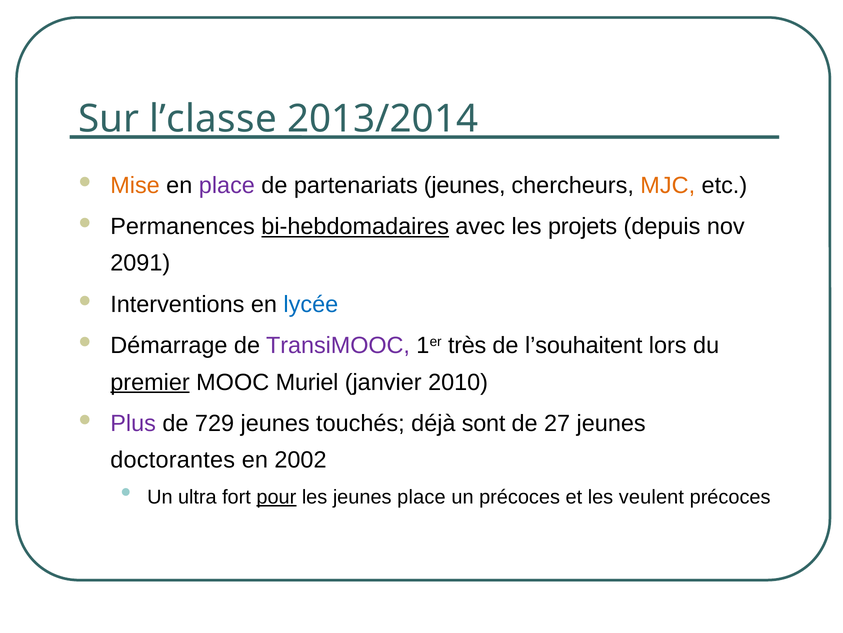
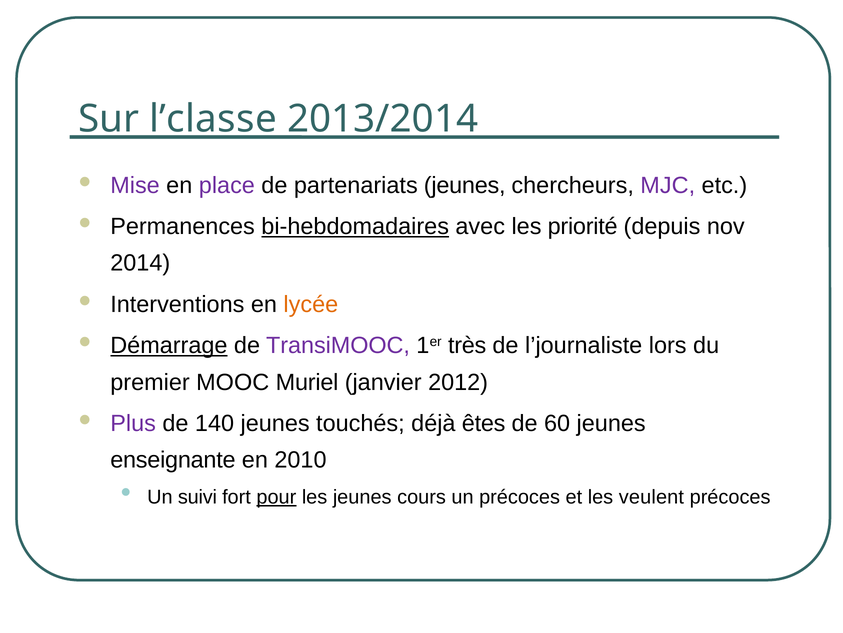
Mise colour: orange -> purple (135, 185)
MJC colour: orange -> purple (668, 185)
projets: projets -> priorité (583, 226)
2091: 2091 -> 2014 (140, 263)
lycée colour: blue -> orange (311, 304)
Démarrage underline: none -> present (169, 345)
l’souhaitent: l’souhaitent -> l’journaliste (584, 345)
premier underline: present -> none (150, 382)
2010: 2010 -> 2012 (458, 382)
729: 729 -> 140 (215, 423)
sont: sont -> êtes (484, 423)
27: 27 -> 60 (557, 423)
doctorantes: doctorantes -> enseignante (173, 460)
2002: 2002 -> 2010 (300, 460)
ultra: ultra -> suivi (197, 497)
jeunes place: place -> cours (422, 497)
